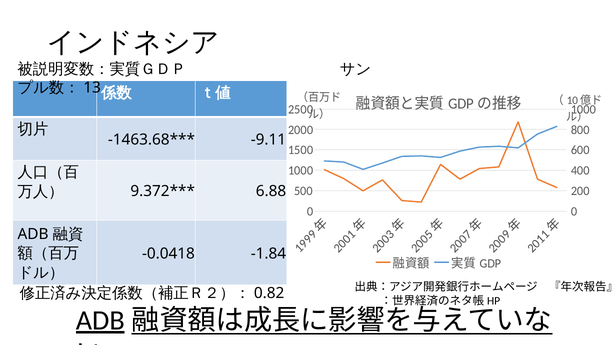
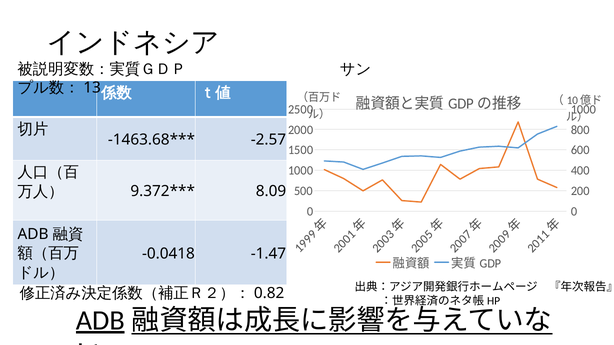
-9.11: -9.11 -> -2.57 (268, 140)
6.88: 6.88 -> 8.09 (271, 192)
-1.84: -1.84 -> -1.47 (268, 254)
